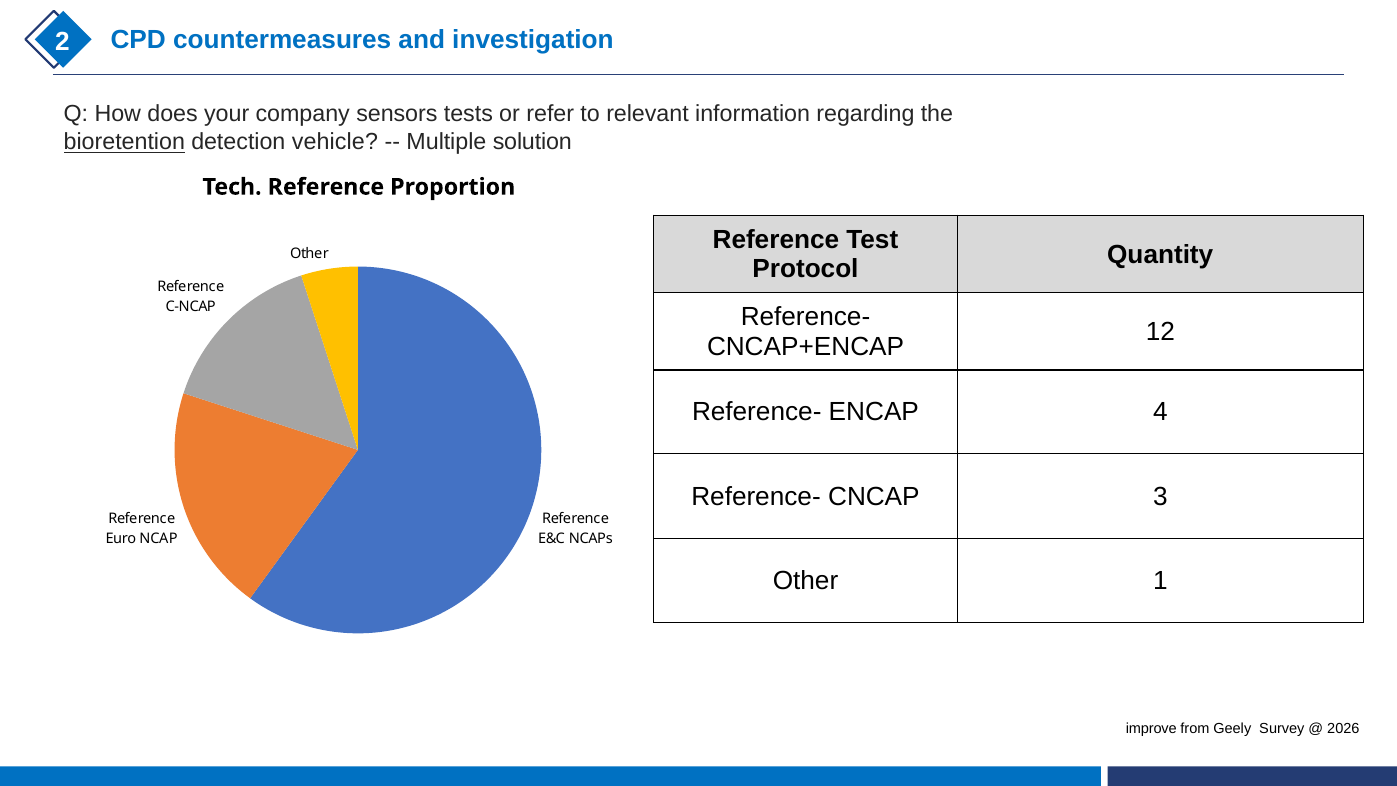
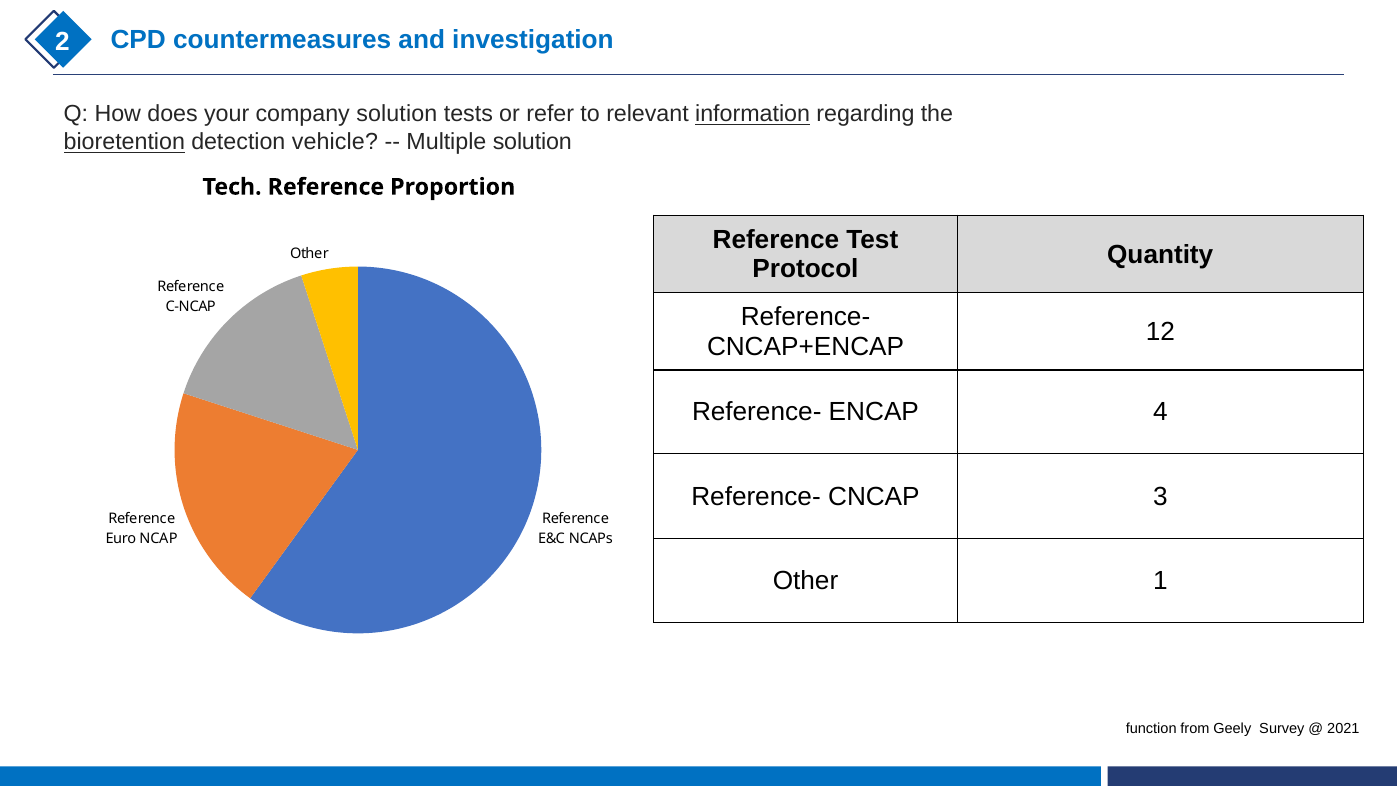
company sensors: sensors -> solution (397, 114)
information underline: none -> present (753, 114)
improve: improve -> function (1151, 728)
2026: 2026 -> 2021 (1343, 728)
